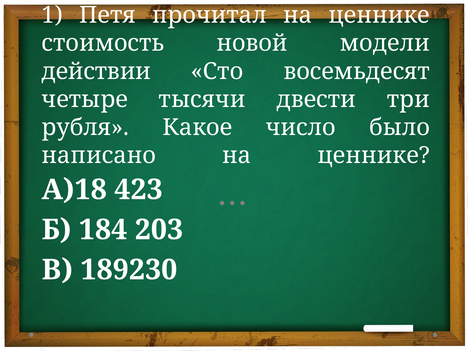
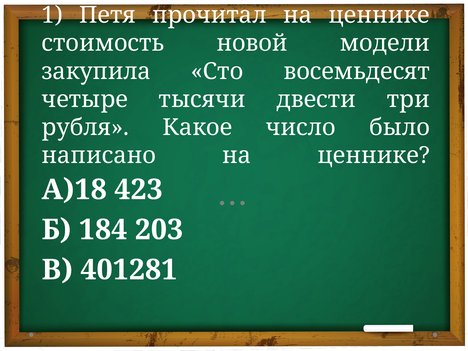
действии: действии -> закупила (96, 71)
189230: 189230 -> 401281 (129, 270)
